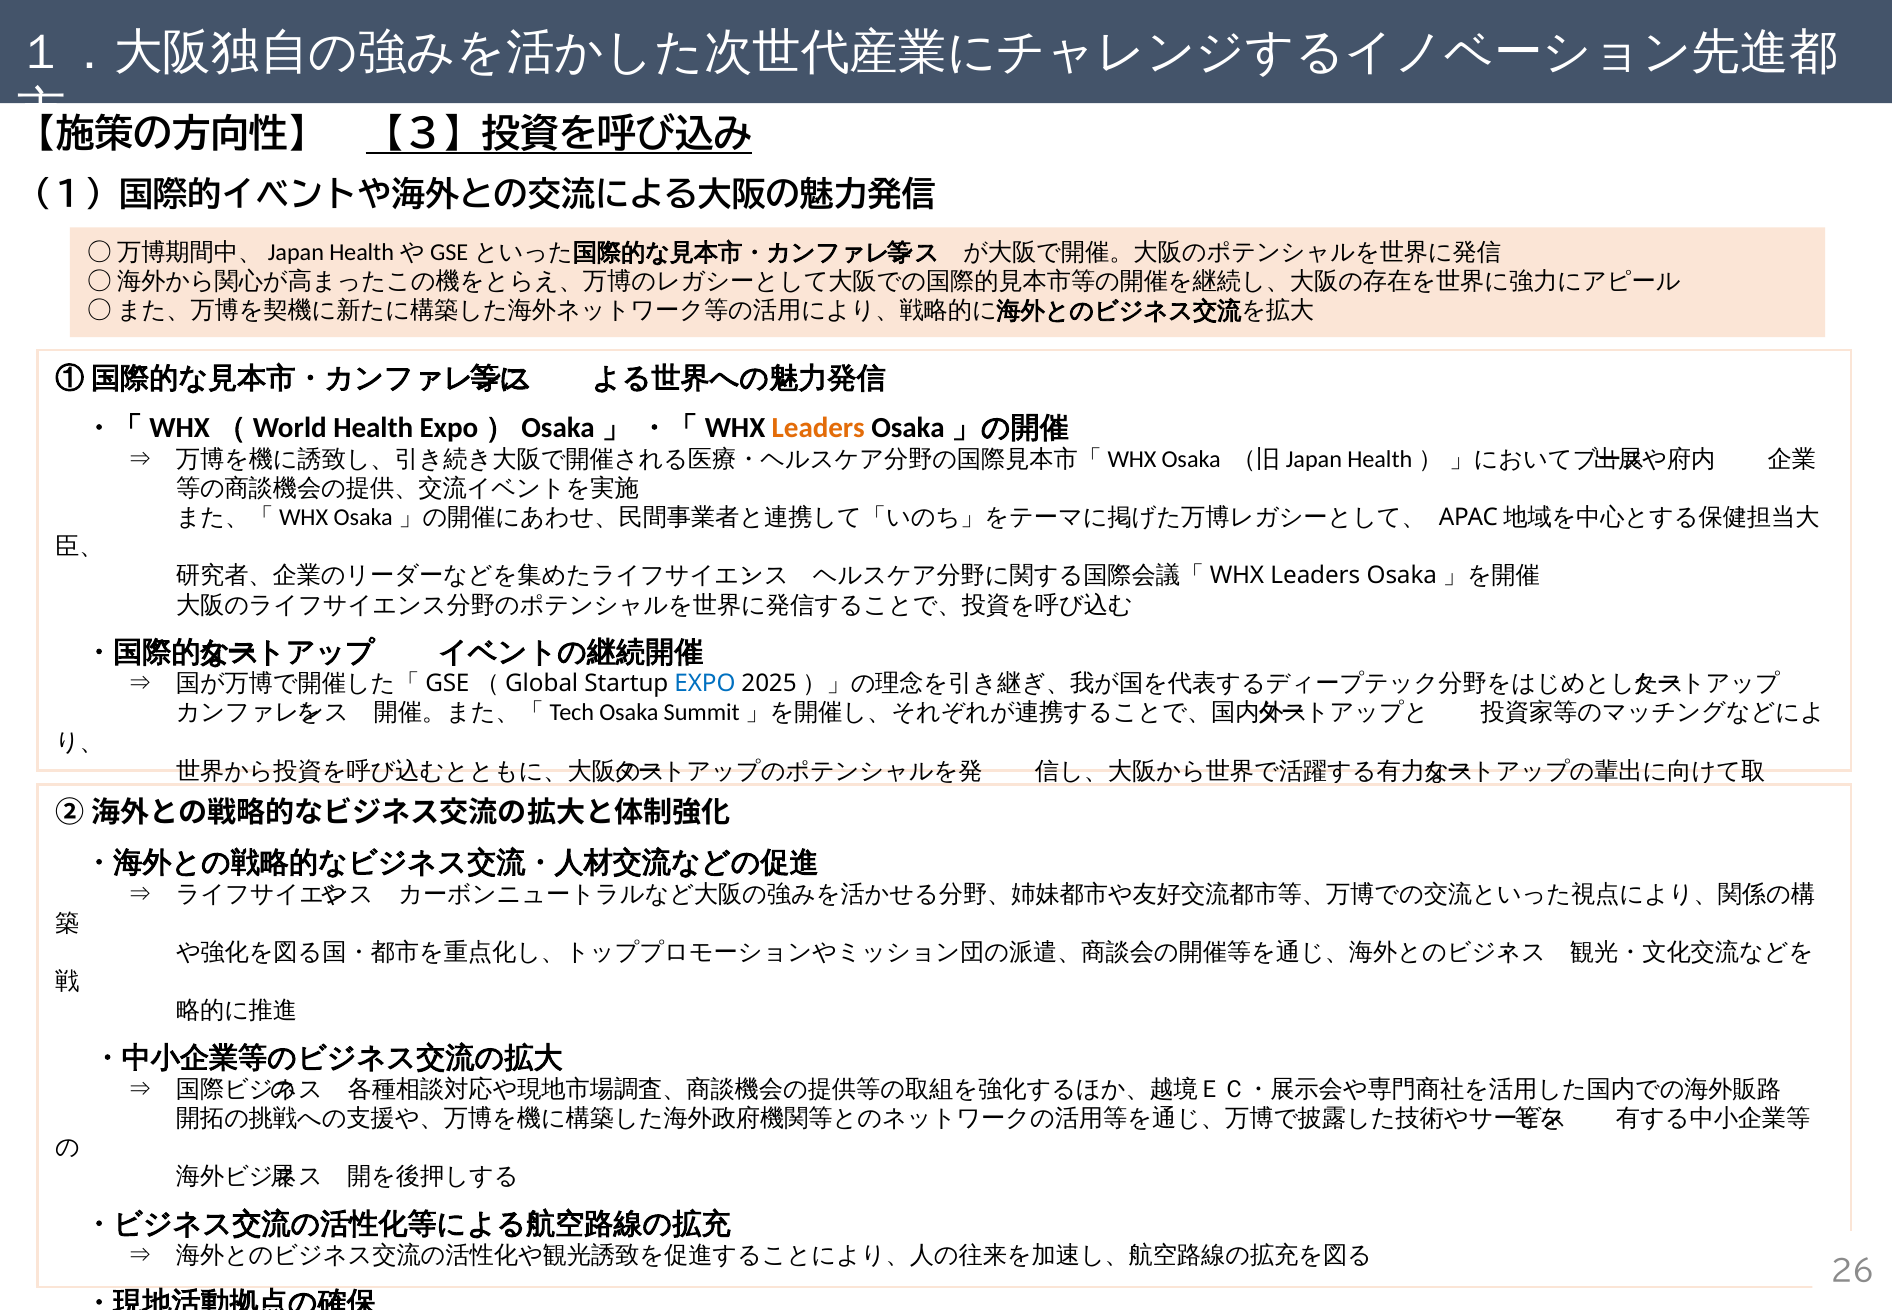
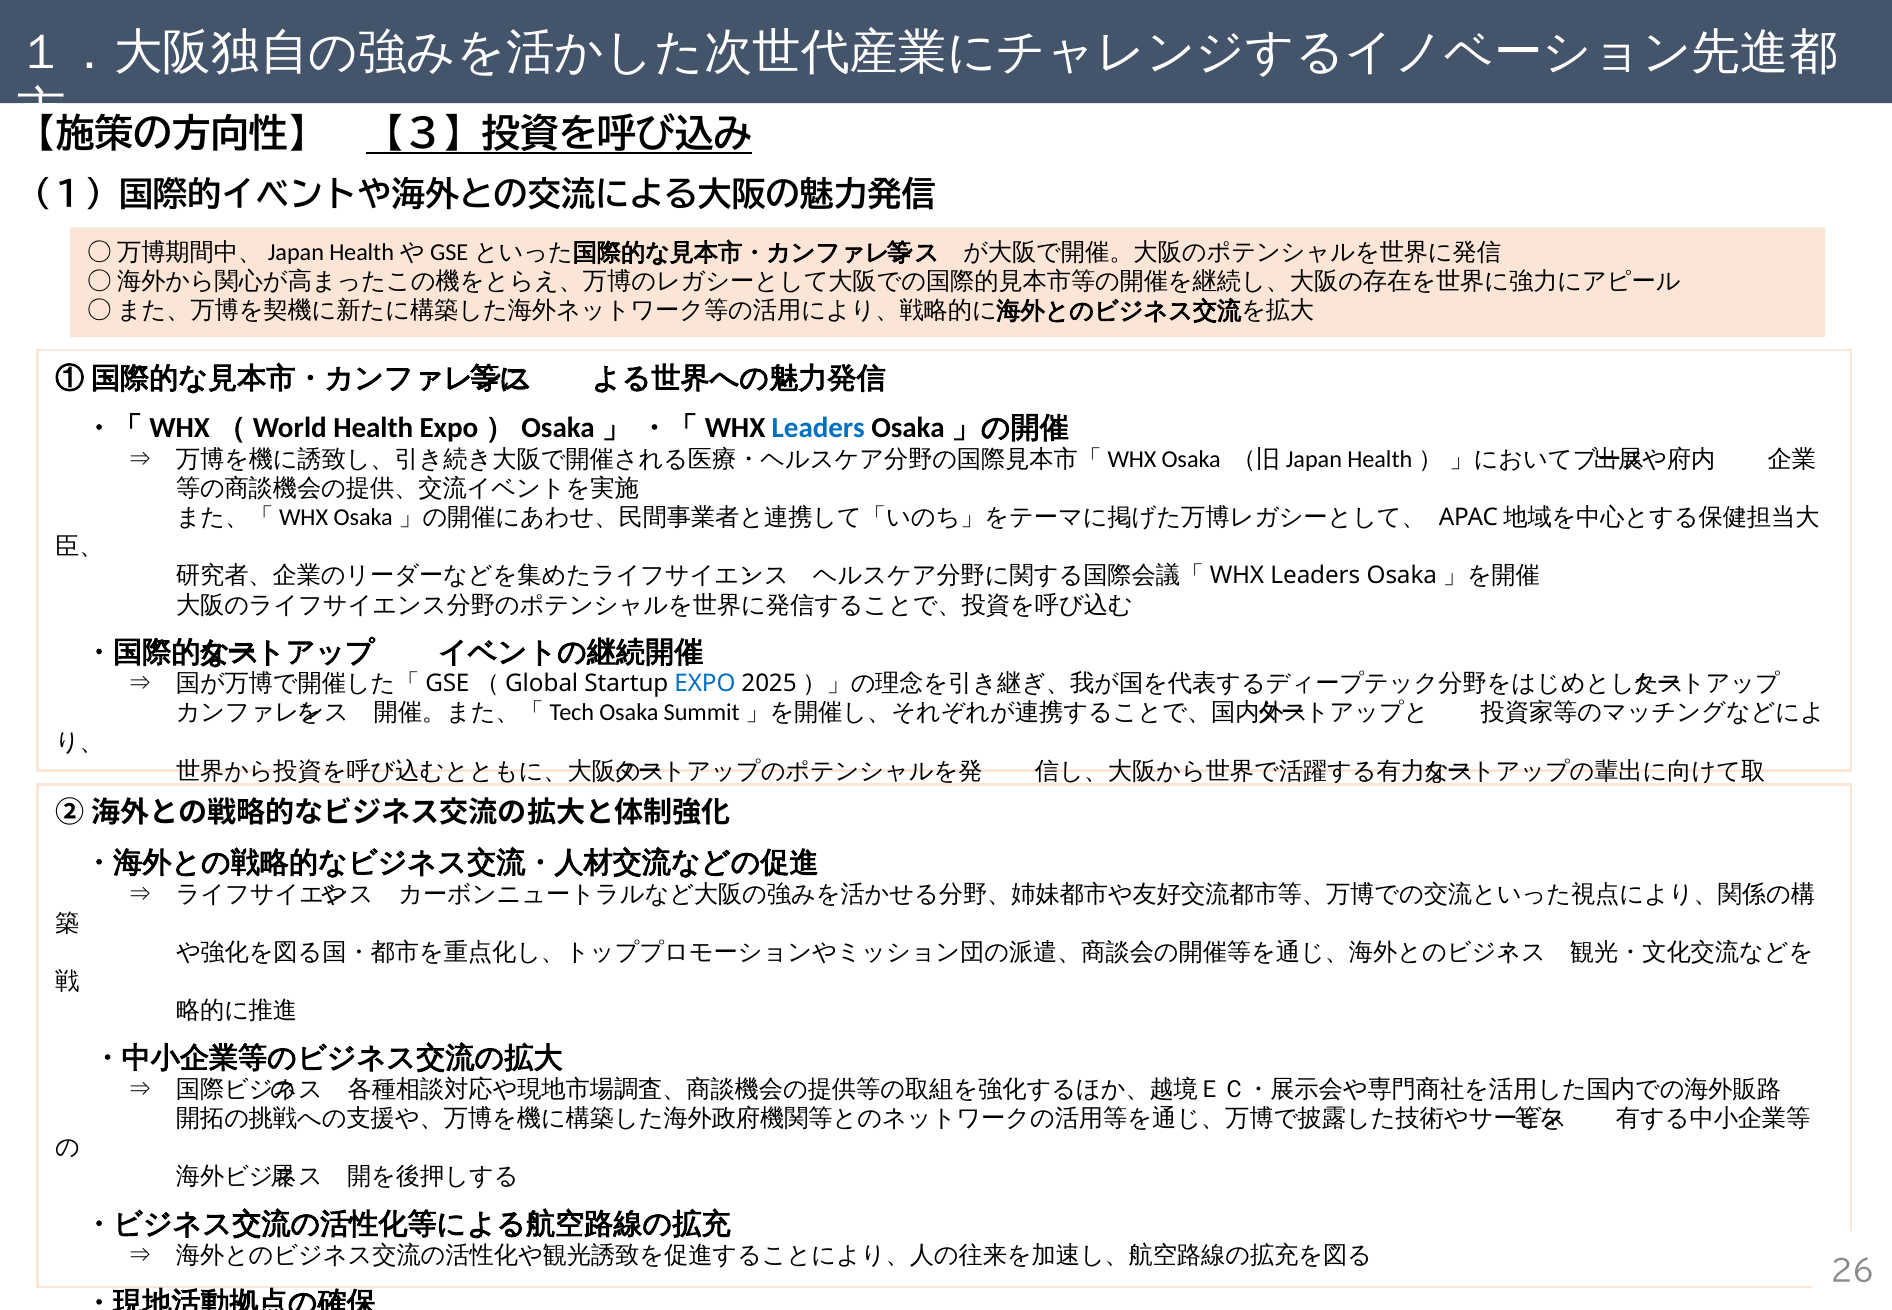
Leaders colour: orange -> blue (818, 428)
